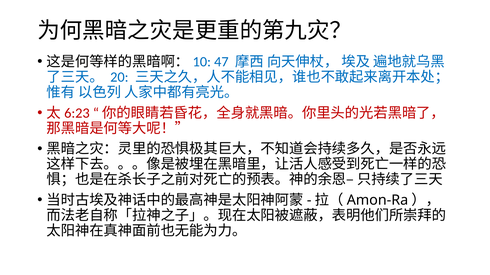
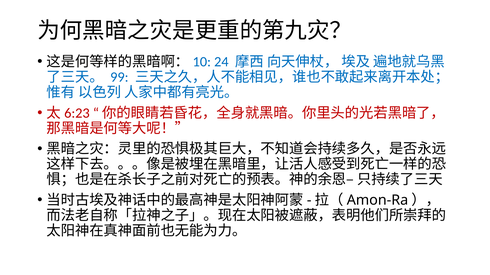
47: 47 -> 24 (221, 62)
20: 20 -> 99 (119, 77)
